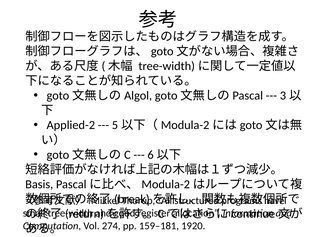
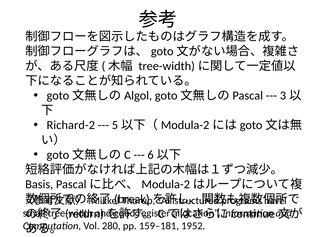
Applied-2: Applied-2 -> Richard-2 (71, 125)
274: 274 -> 280 (111, 226)
1920: 1920 -> 1952 (193, 226)
